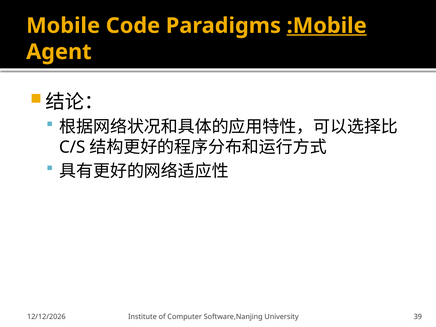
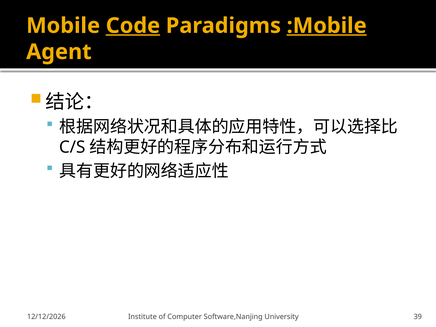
Code underline: none -> present (133, 26)
